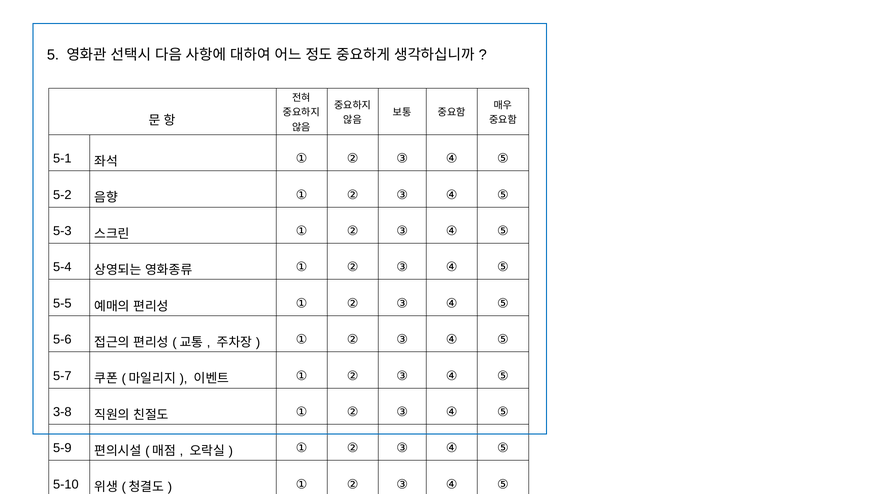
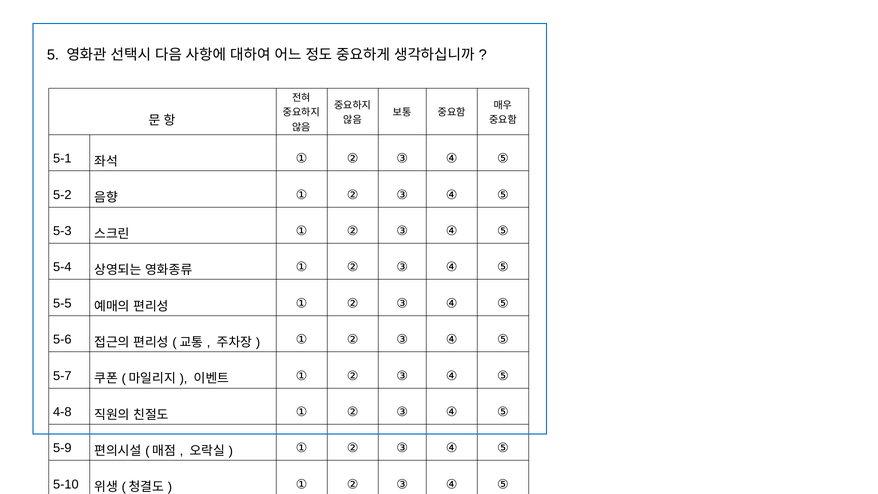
3-8: 3-8 -> 4-8 (62, 412)
